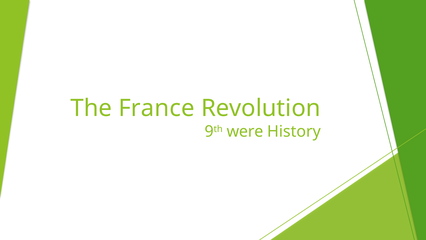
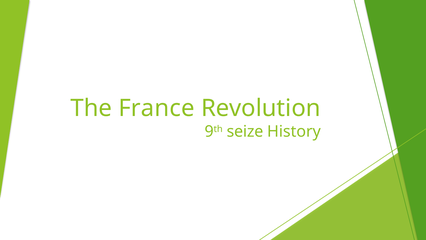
were: were -> seize (245, 131)
